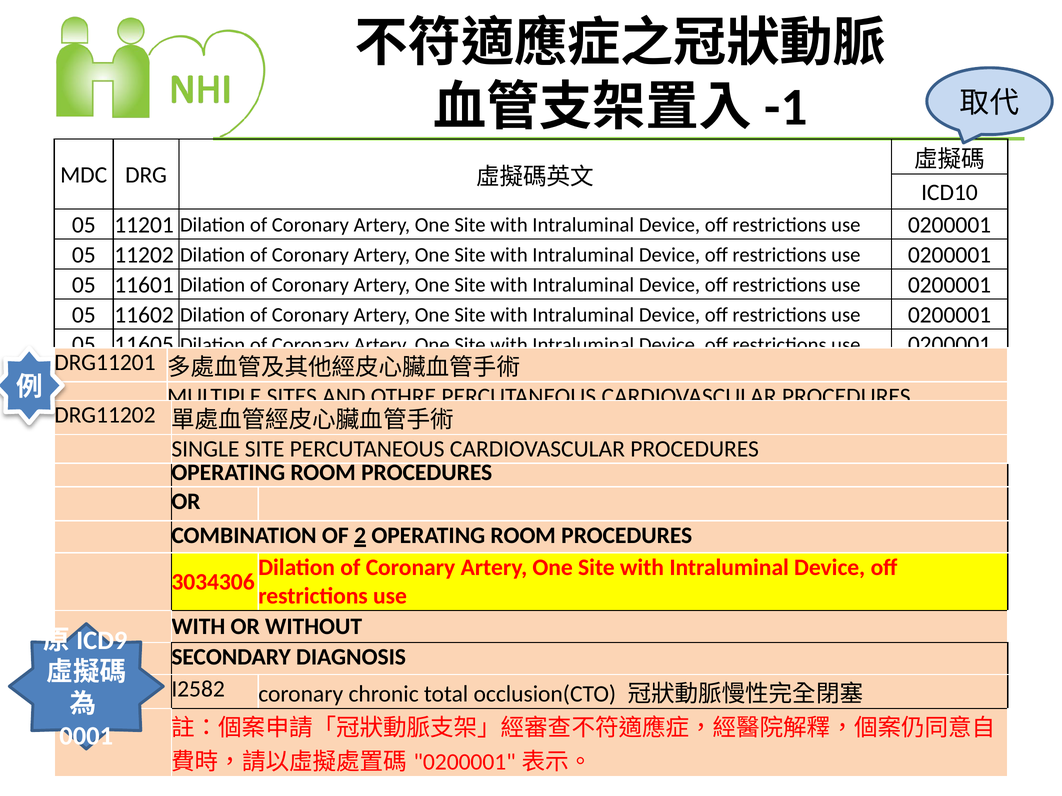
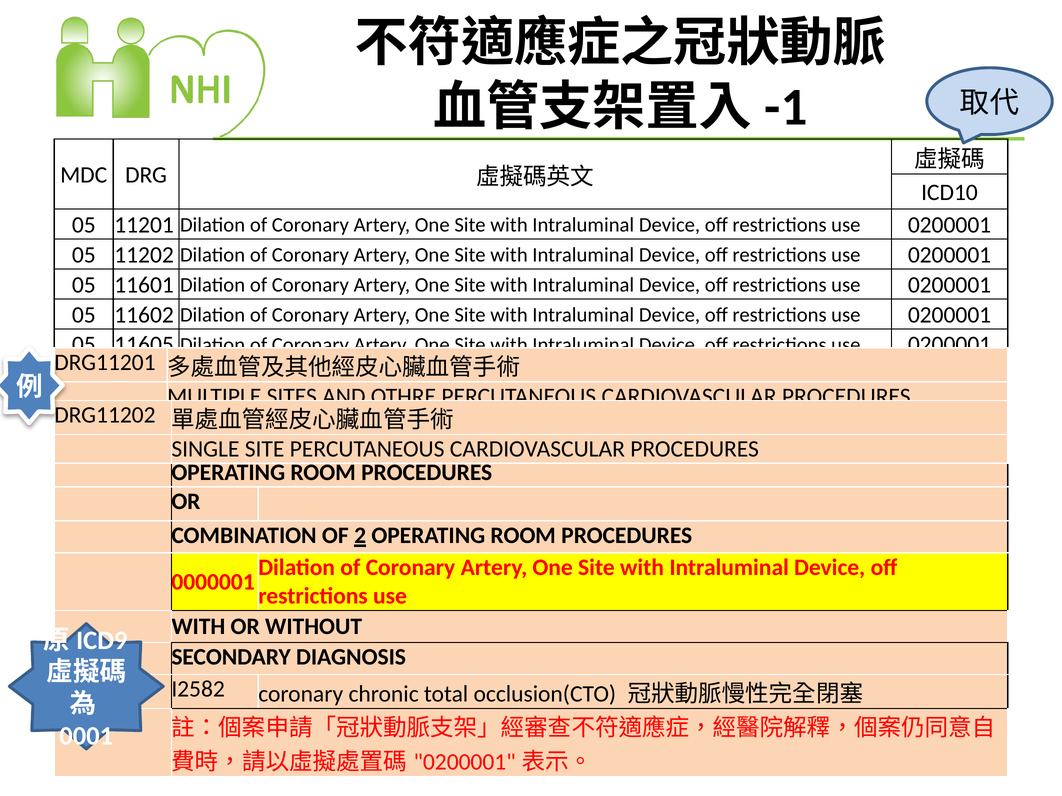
3034306: 3034306 -> 0000001 (213, 582)
